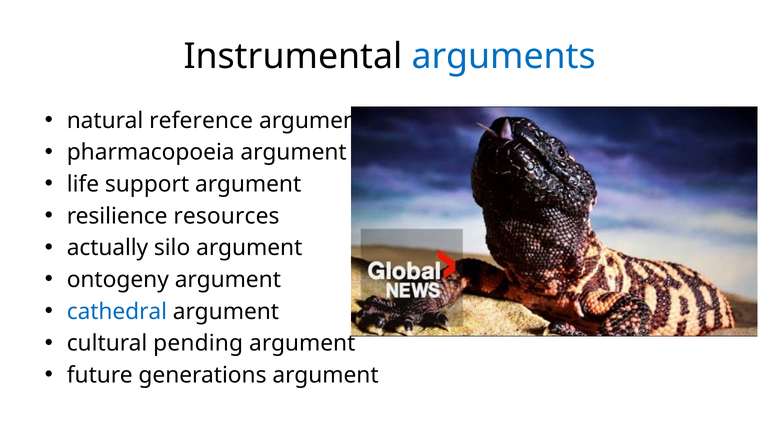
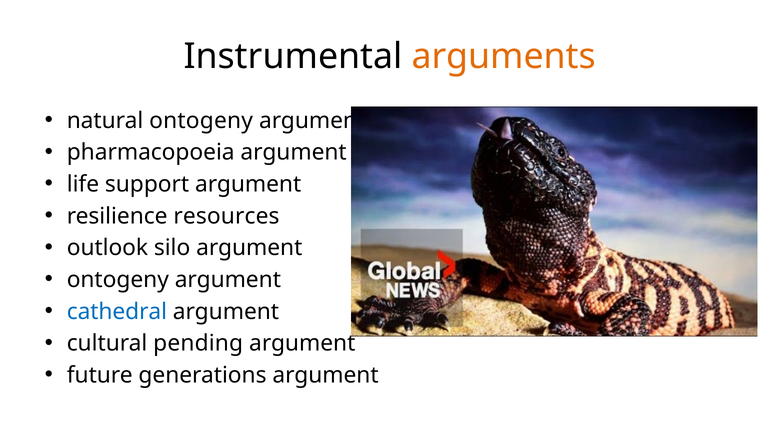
arguments colour: blue -> orange (504, 57)
natural reference: reference -> ontogeny (201, 120)
actually: actually -> outlook (107, 248)
